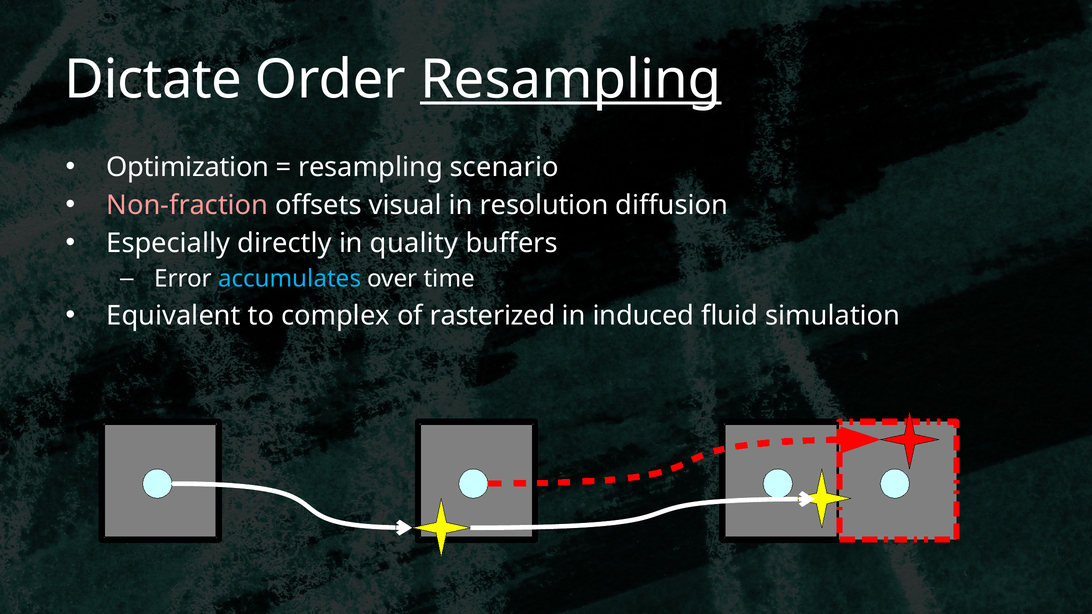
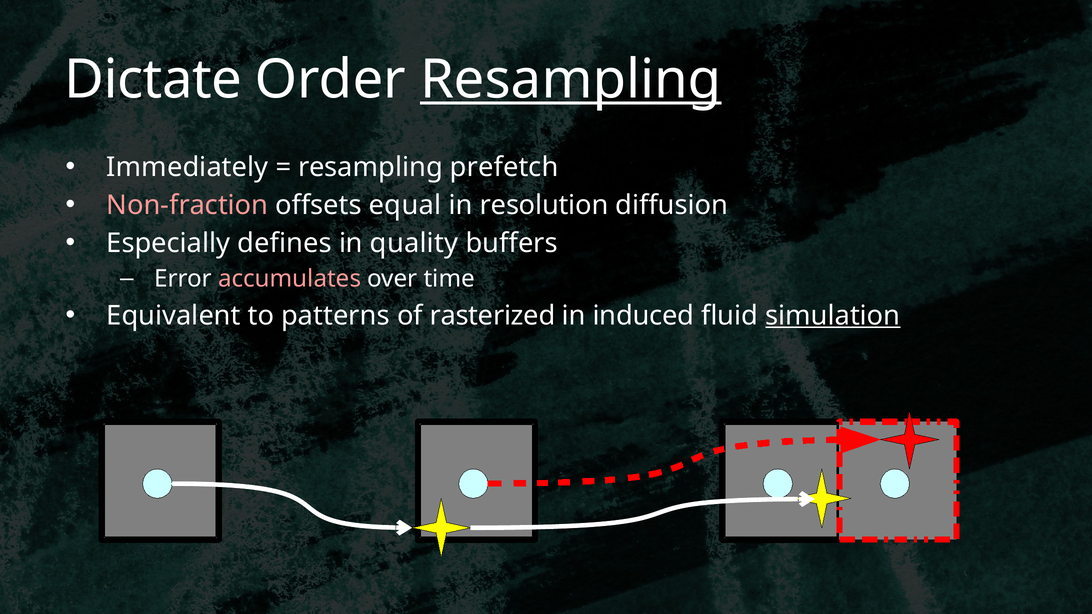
Optimization: Optimization -> Immediately (187, 167)
scenario: scenario -> prefetch (504, 167)
visual: visual -> equal (405, 205)
directly: directly -> defines (285, 244)
accumulates colour: light blue -> pink (290, 279)
complex: complex -> patterns (335, 316)
simulation underline: none -> present (833, 316)
